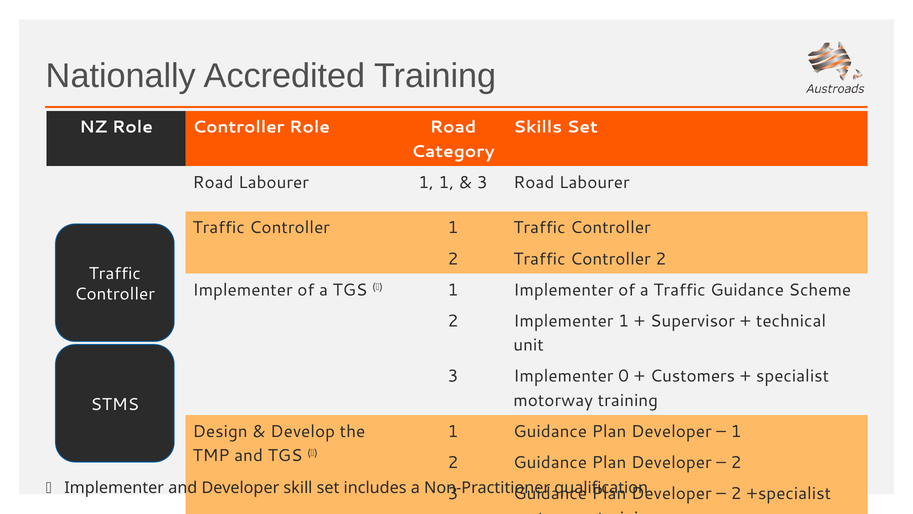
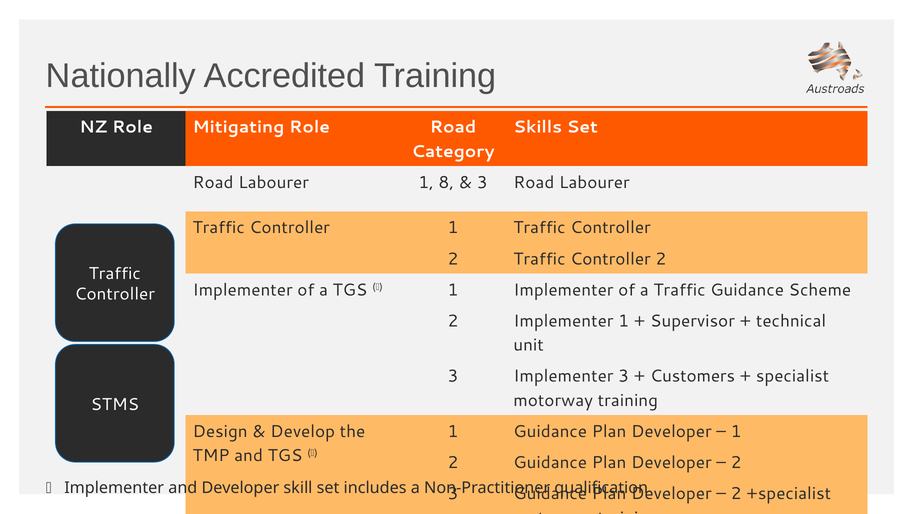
Role Controller: Controller -> Mitigating (238, 127)
1 1: 1 -> 8 (446, 182)
Implementer 0: 0 -> 3 (624, 376)
